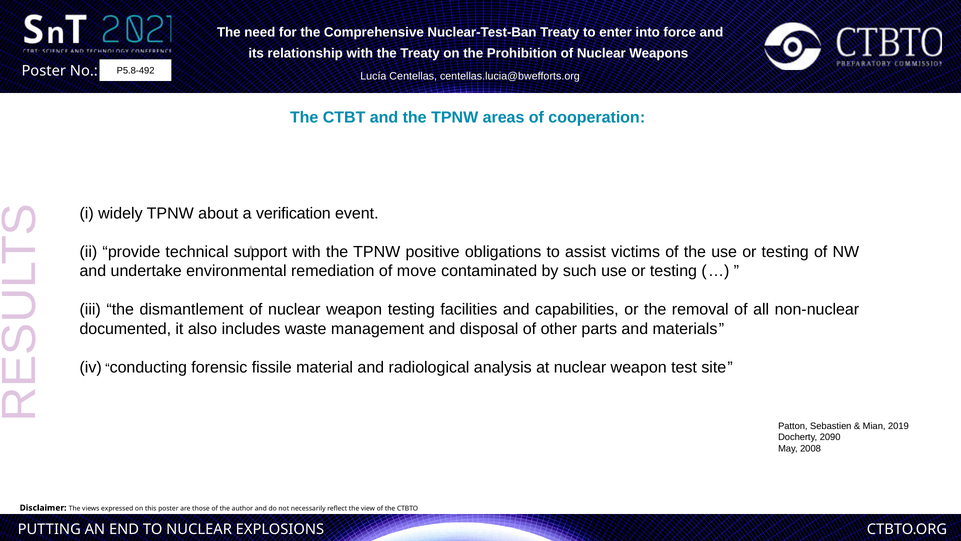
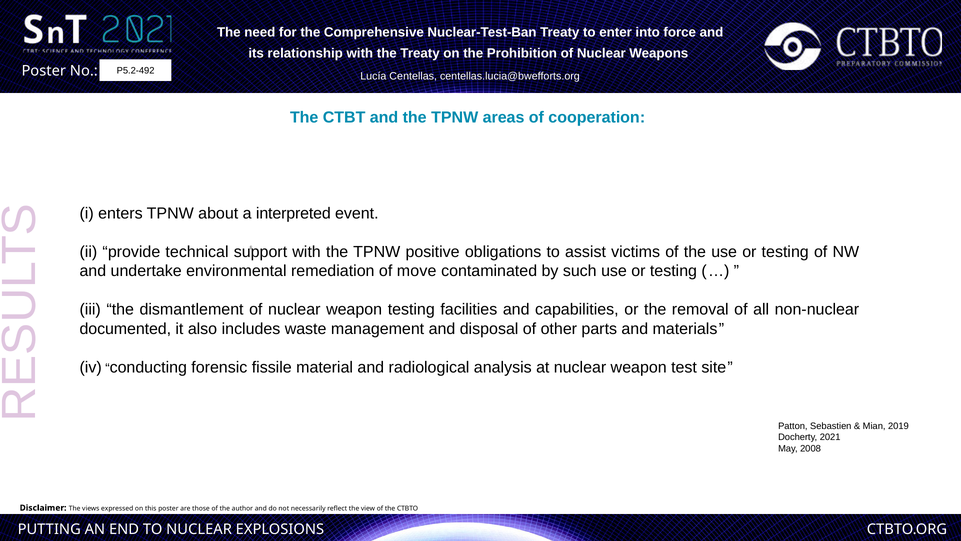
P5.8-492: P5.8-492 -> P5.2-492 (136, 71)
widely: widely -> enters (120, 213)
verification: verification -> interpreted (293, 213)
2090: 2090 -> 2021 (830, 437)
